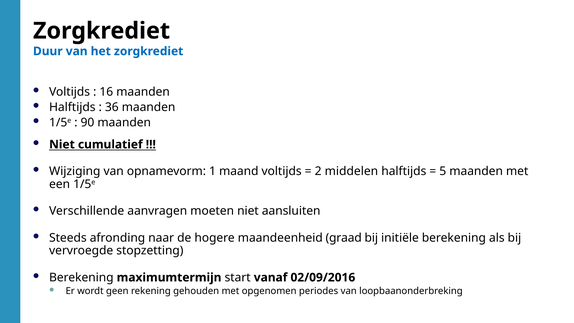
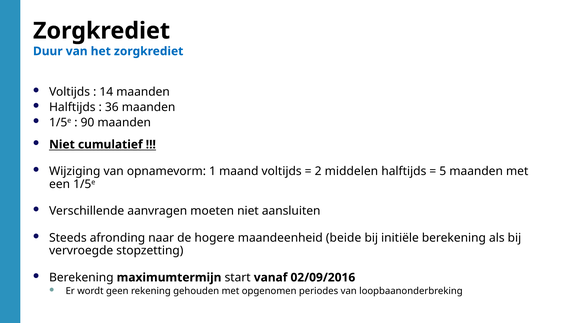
16: 16 -> 14 (106, 92)
graad: graad -> beide (344, 238)
